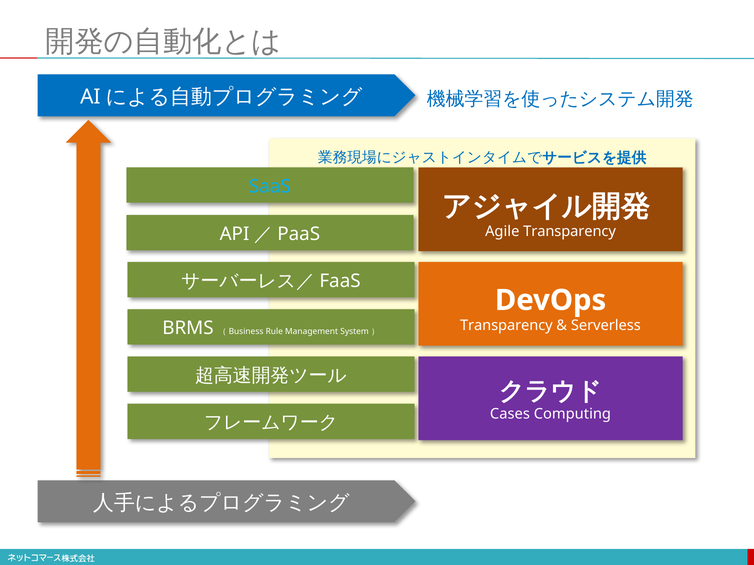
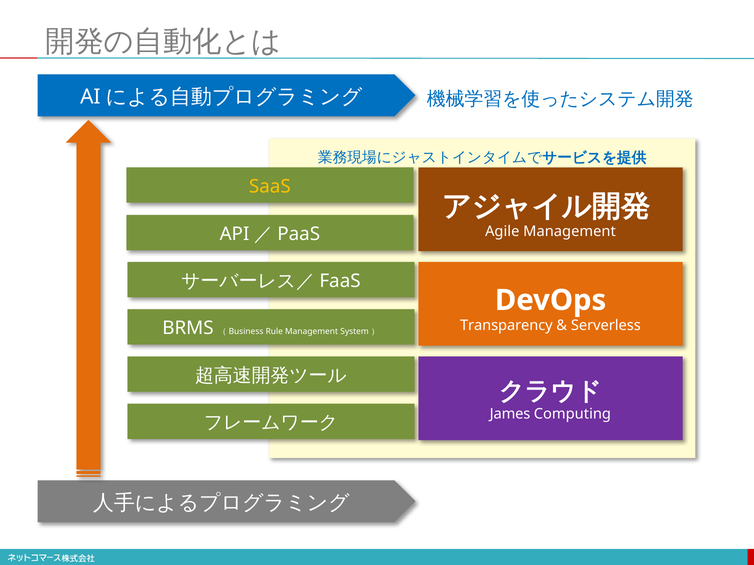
SaaS colour: light blue -> yellow (270, 187)
Agile Transparency: Transparency -> Management (570, 232)
Cases: Cases -> James (510, 414)
